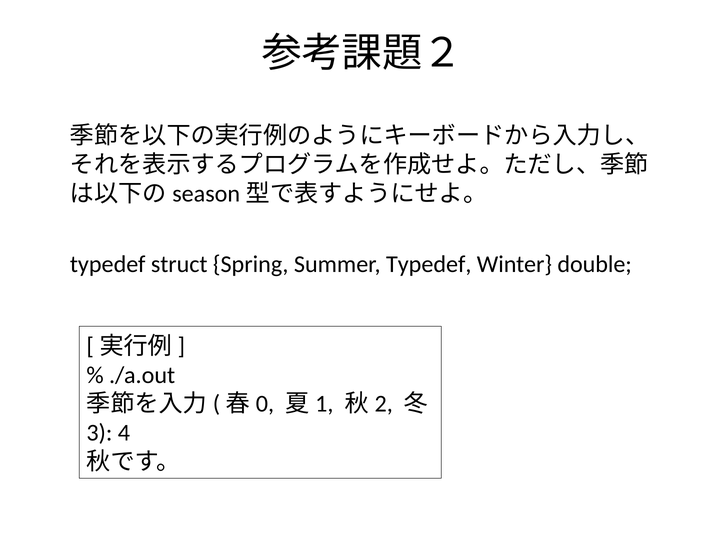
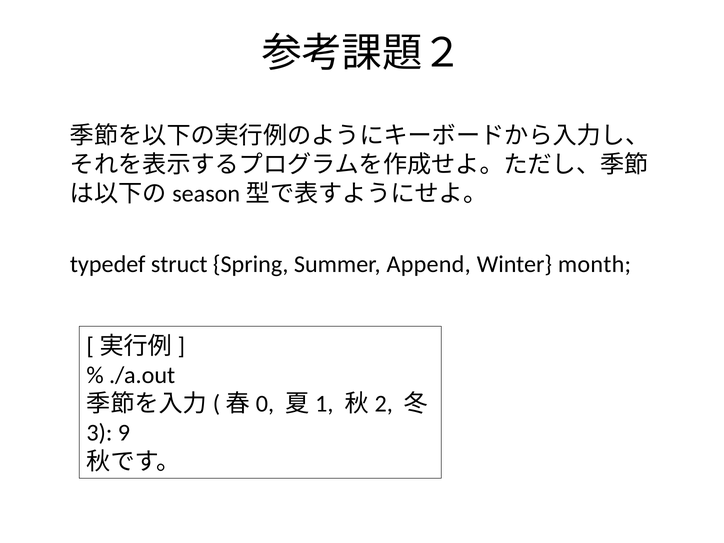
Summer Typedef: Typedef -> Append (429, 264)
double: double -> month (594, 264)
4: 4 -> 9 (124, 433)
